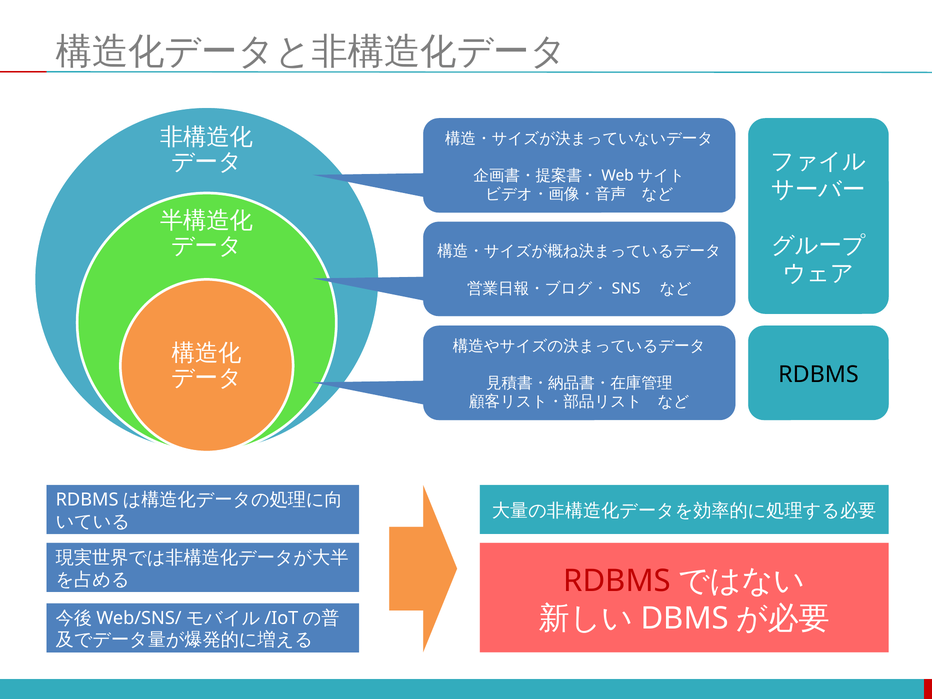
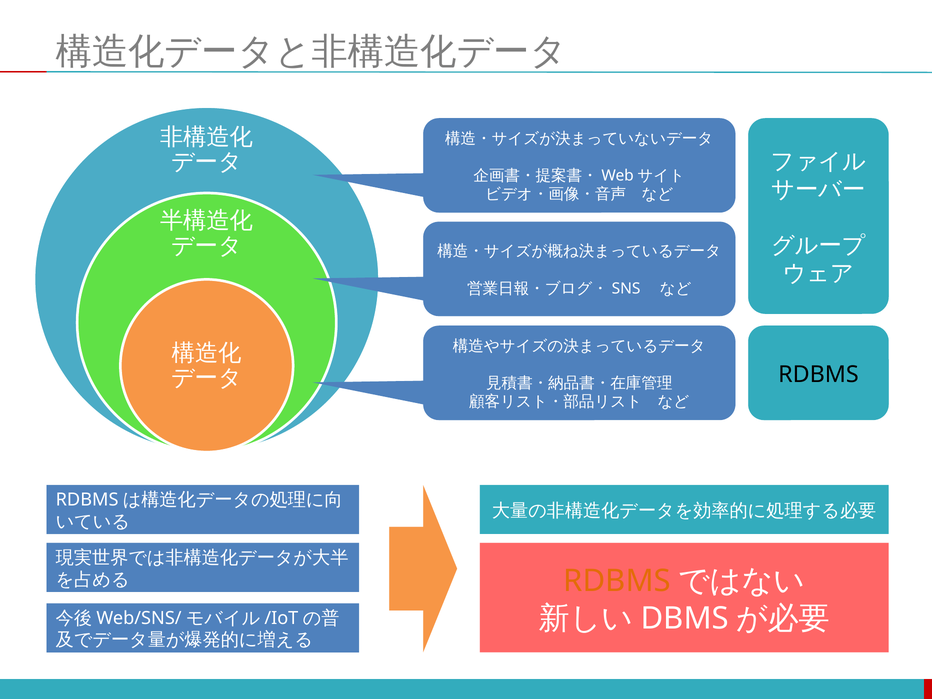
RDBMS colour: red -> orange (617, 581)
